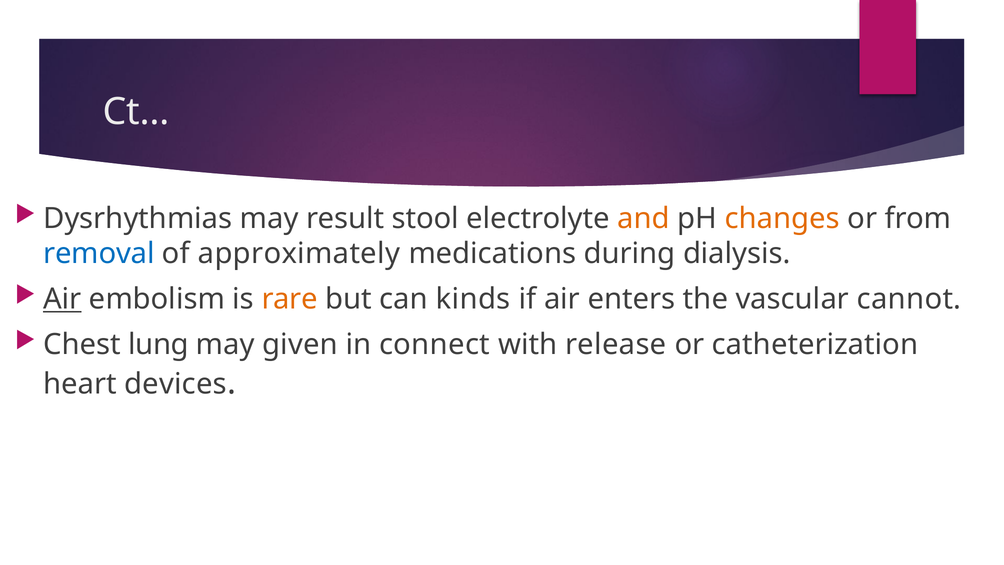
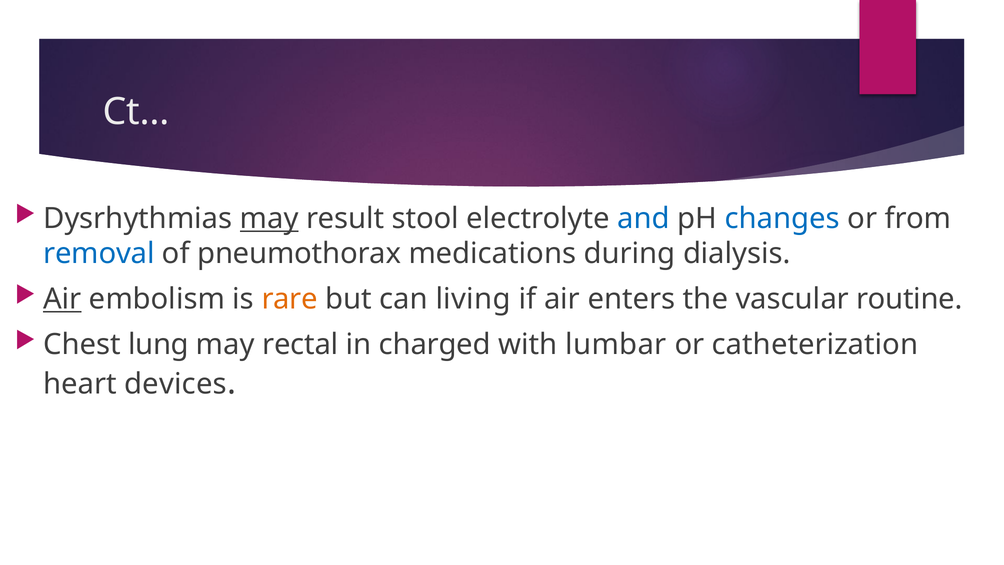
may underline: none -> present (269, 218)
and colour: orange -> blue (644, 218)
changes colour: orange -> blue (782, 218)
approximately: approximately -> pneumothorax (299, 254)
kinds: kinds -> living (473, 299)
cannot: cannot -> routine (909, 299)
given: given -> rectal (300, 345)
connect: connect -> charged (435, 345)
release: release -> lumbar (616, 345)
